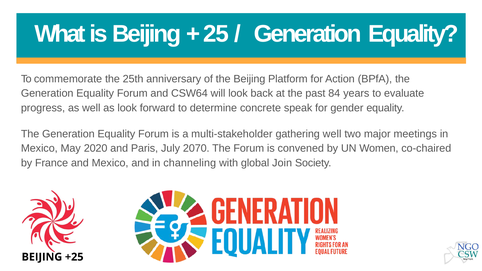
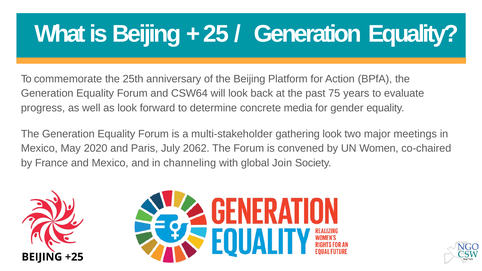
84: 84 -> 75 (334, 93)
speak: speak -> media (298, 108)
gathering well: well -> look (332, 134)
2070: 2070 -> 2062 (196, 148)
